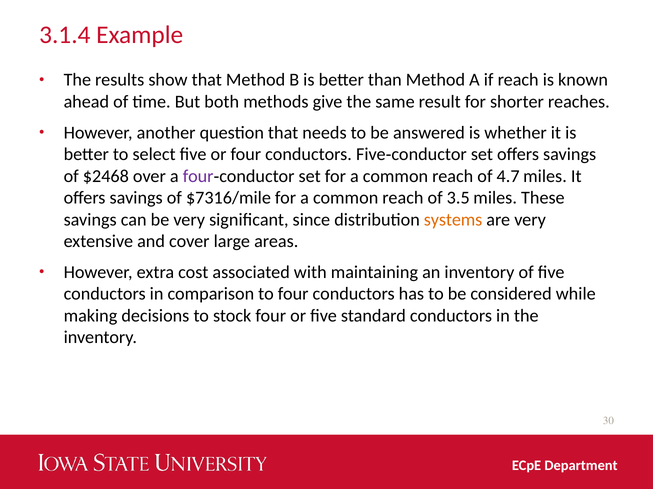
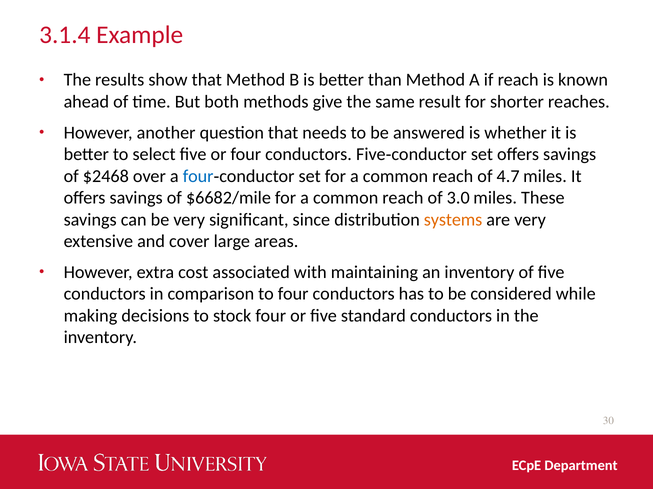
four colour: purple -> blue (198, 176)
$7316/mile: $7316/mile -> $6682/mile (228, 198)
3.5: 3.5 -> 3.0 (458, 198)
